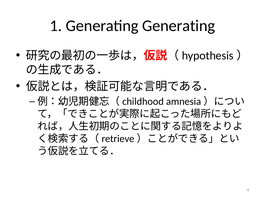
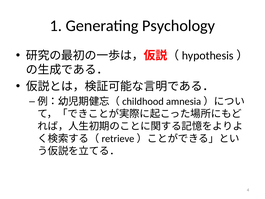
Generating Generating: Generating -> Psychology (179, 26)
